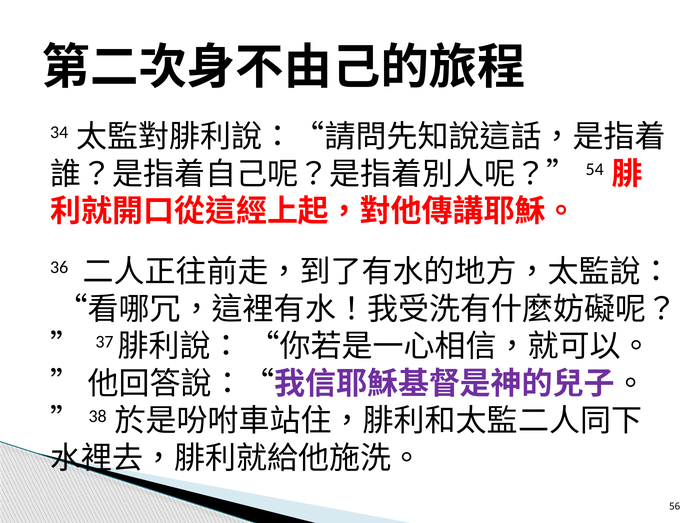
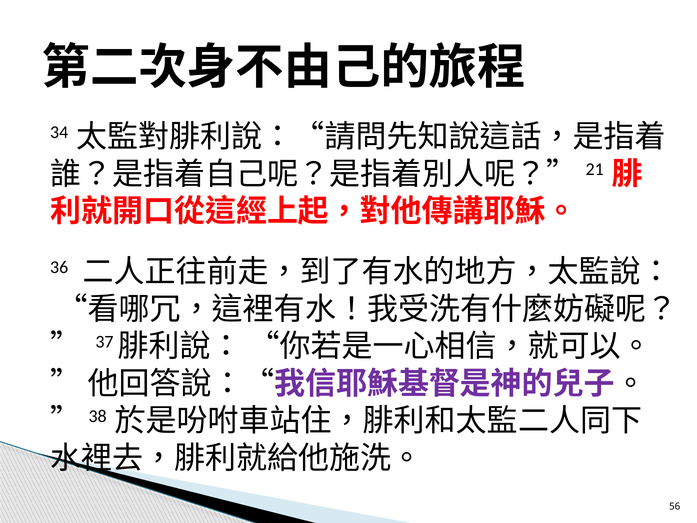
54: 54 -> 21 (595, 169)
